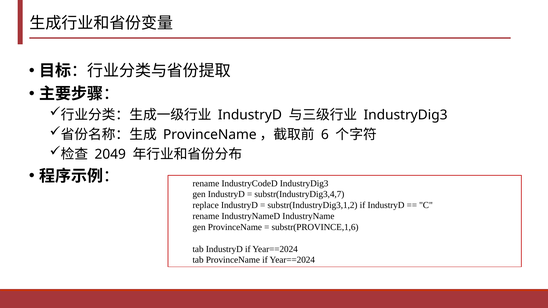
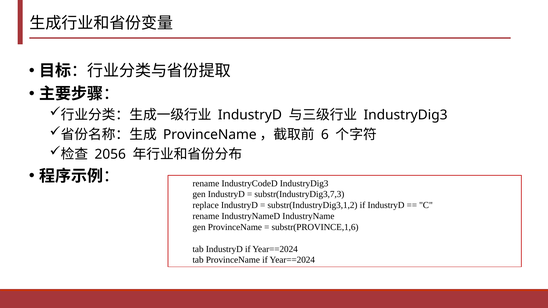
2049: 2049 -> 2056 (110, 154)
substr(IndustryDig3,4,7: substr(IndustryDig3,4,7 -> substr(IndustryDig3,7,3 (299, 194)
